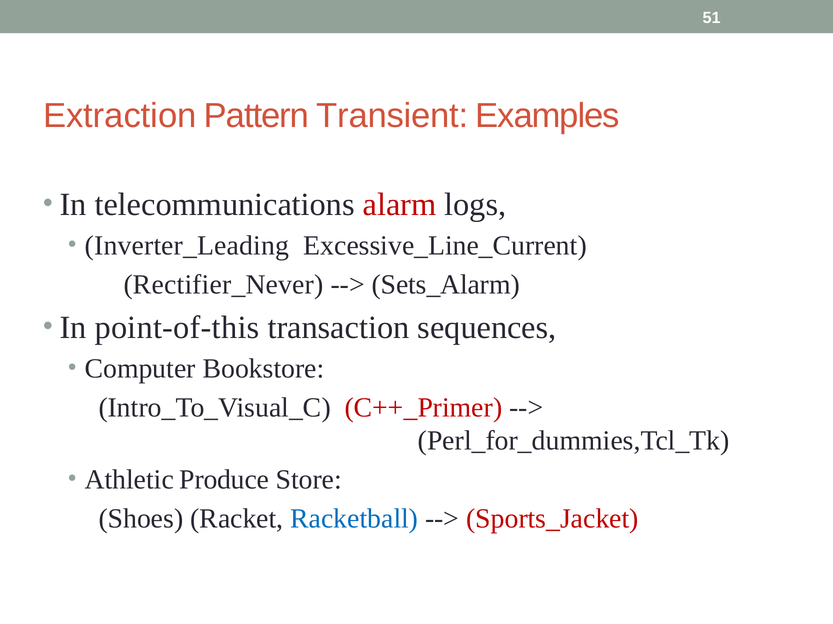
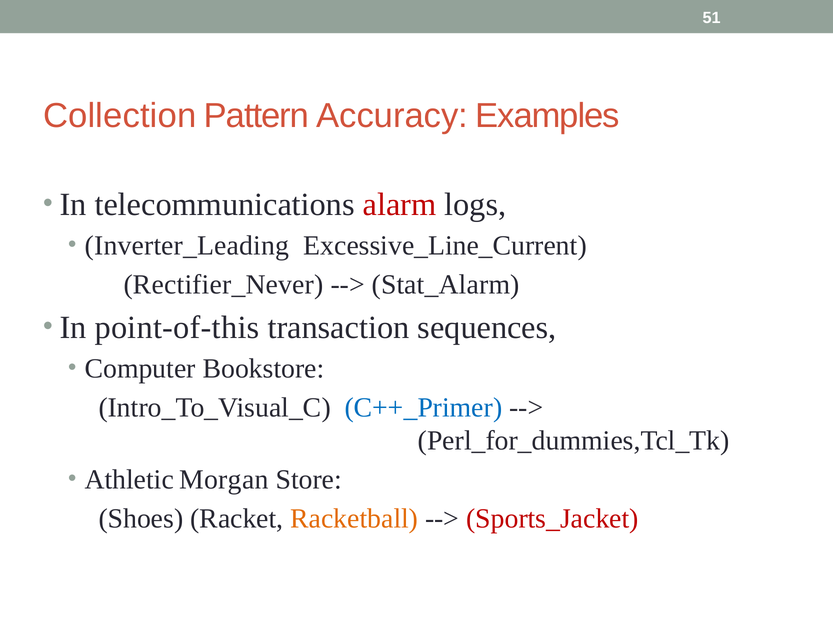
Extraction: Extraction -> Collection (120, 116)
Transient: Transient -> Accuracy (392, 116)
Sets_Alarm: Sets_Alarm -> Stat_Alarm (446, 285)
C++_Primer colour: red -> blue (423, 408)
Produce: Produce -> Morgan (224, 480)
Racketball colour: blue -> orange (354, 519)
